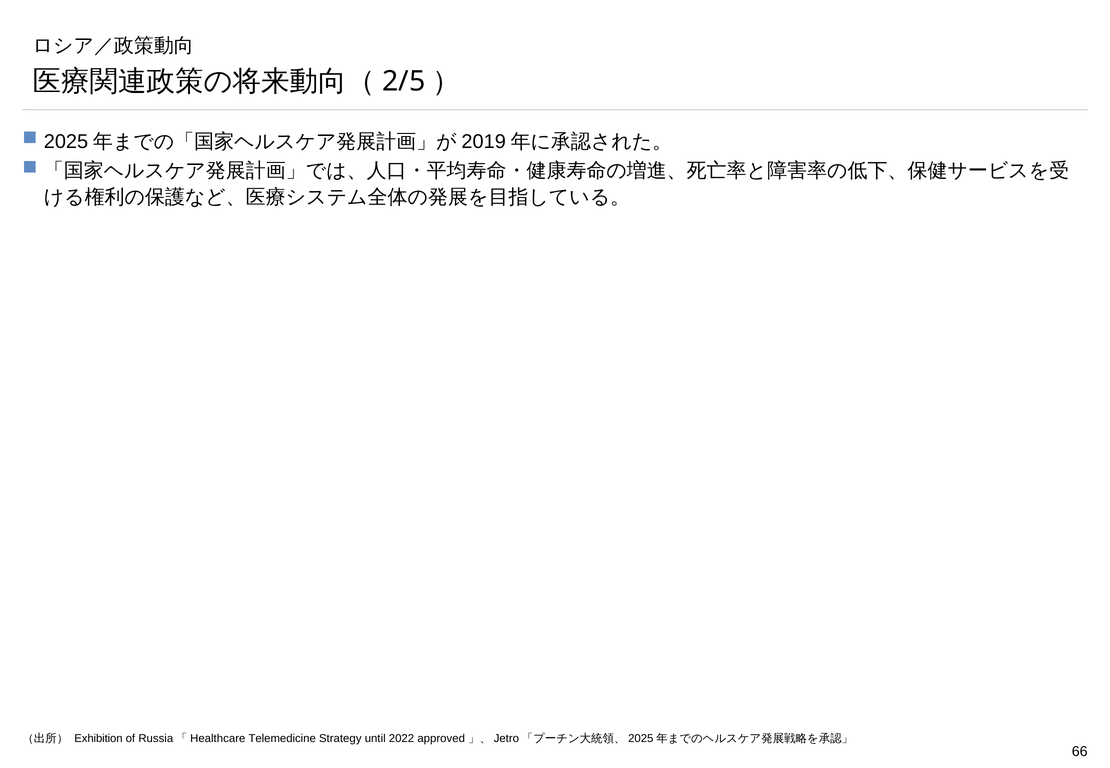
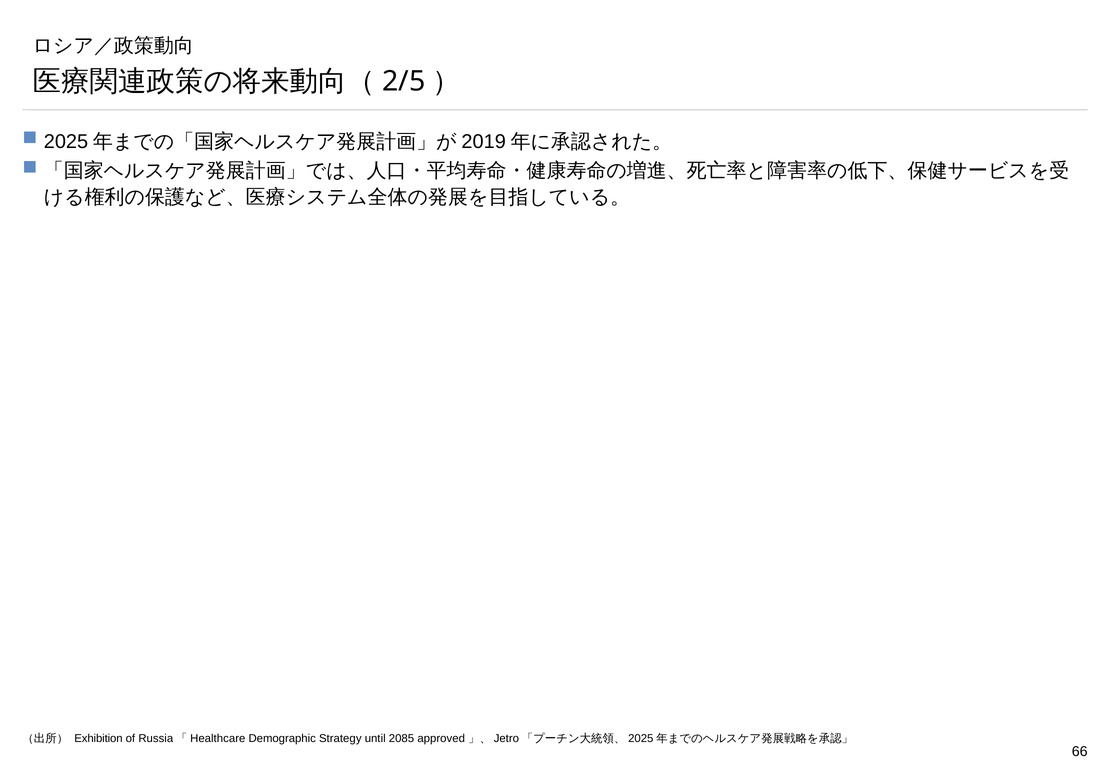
Telemedicine: Telemedicine -> Demographic (282, 739)
2022: 2022 -> 2085 (401, 739)
